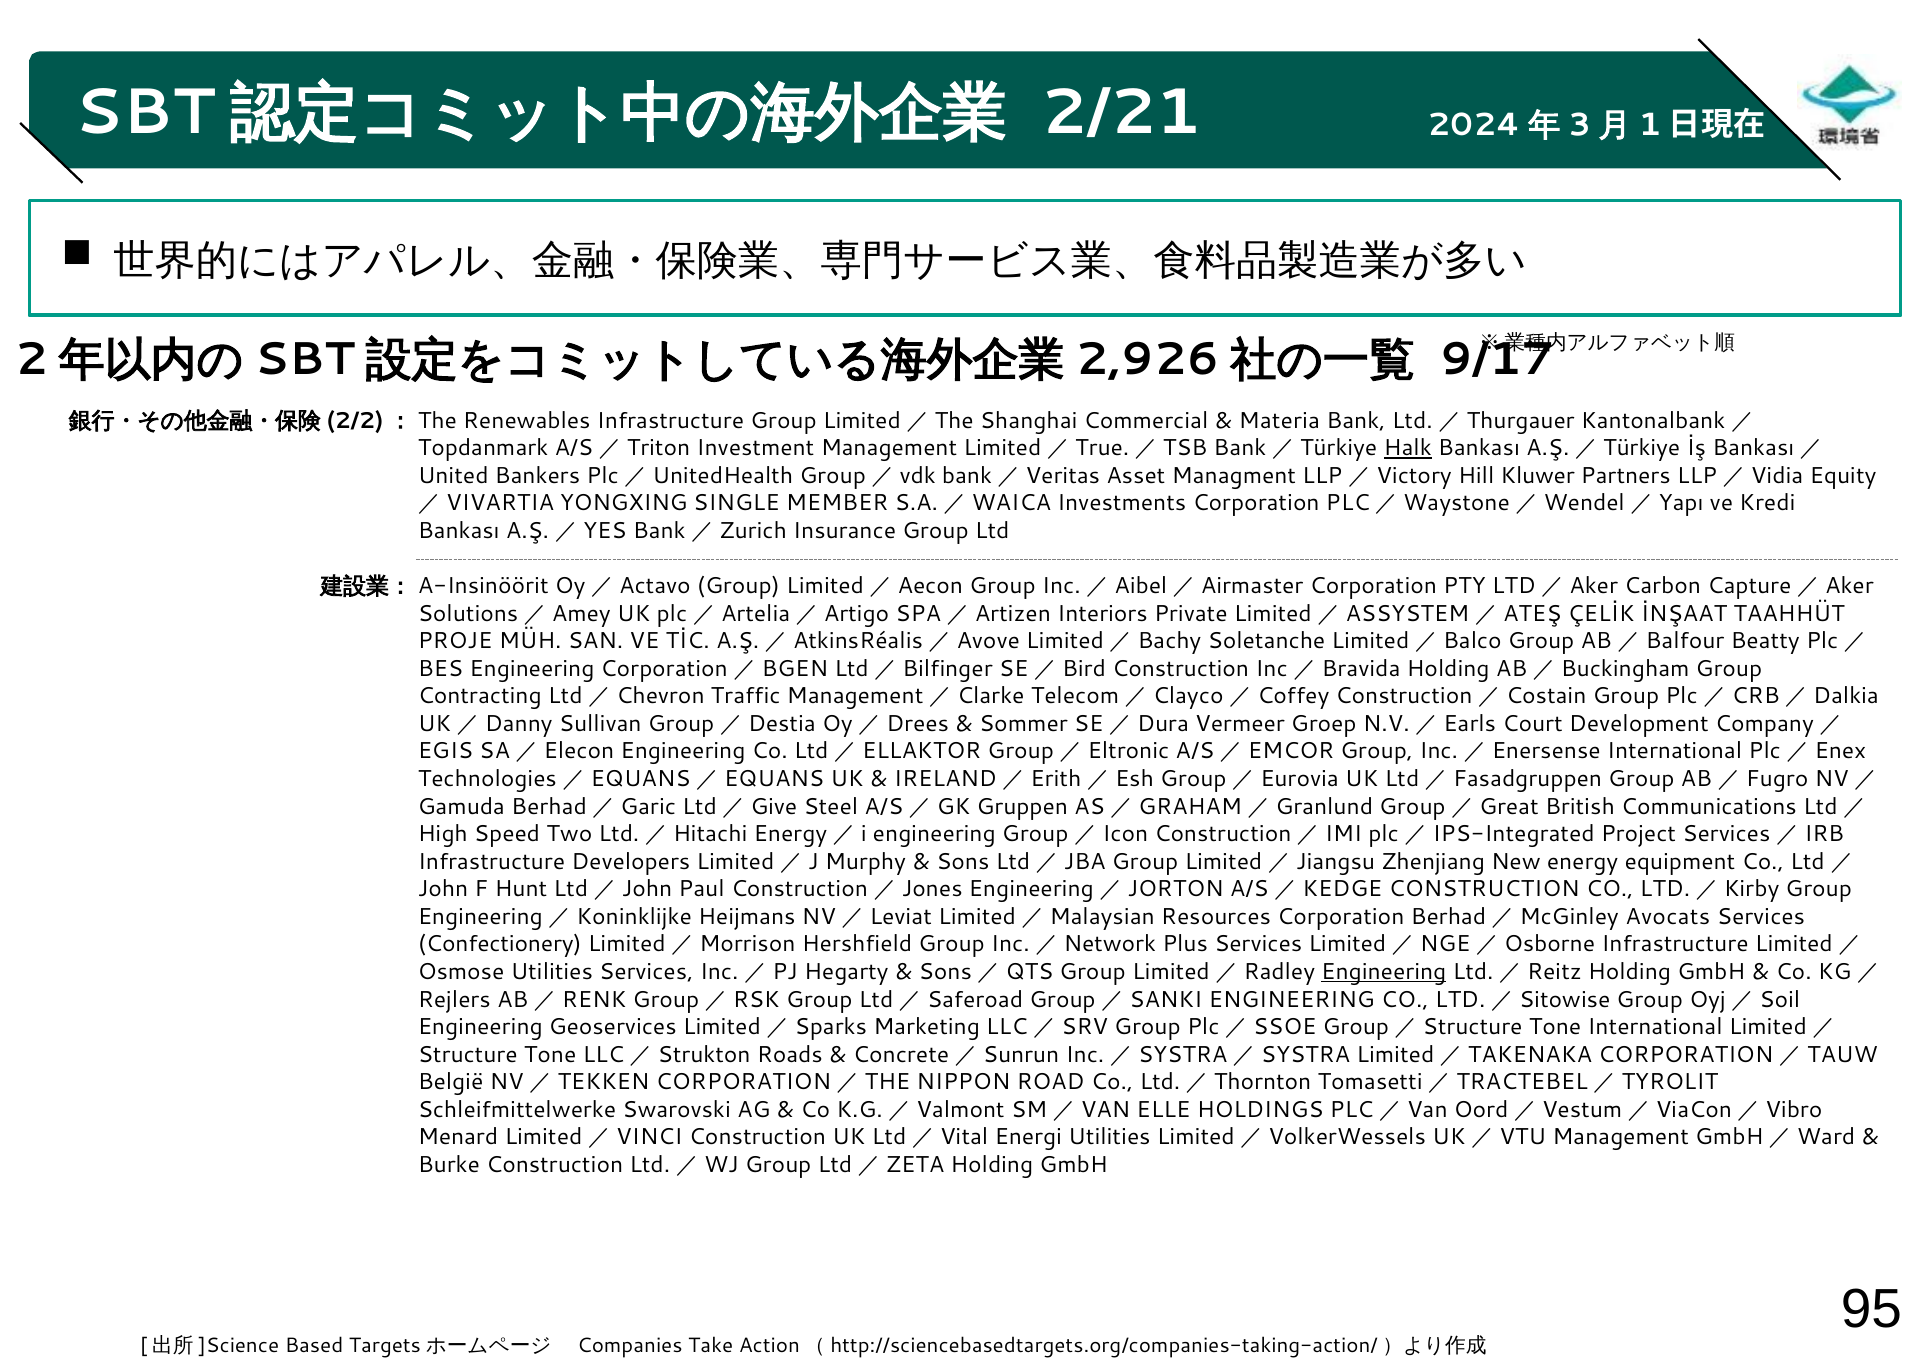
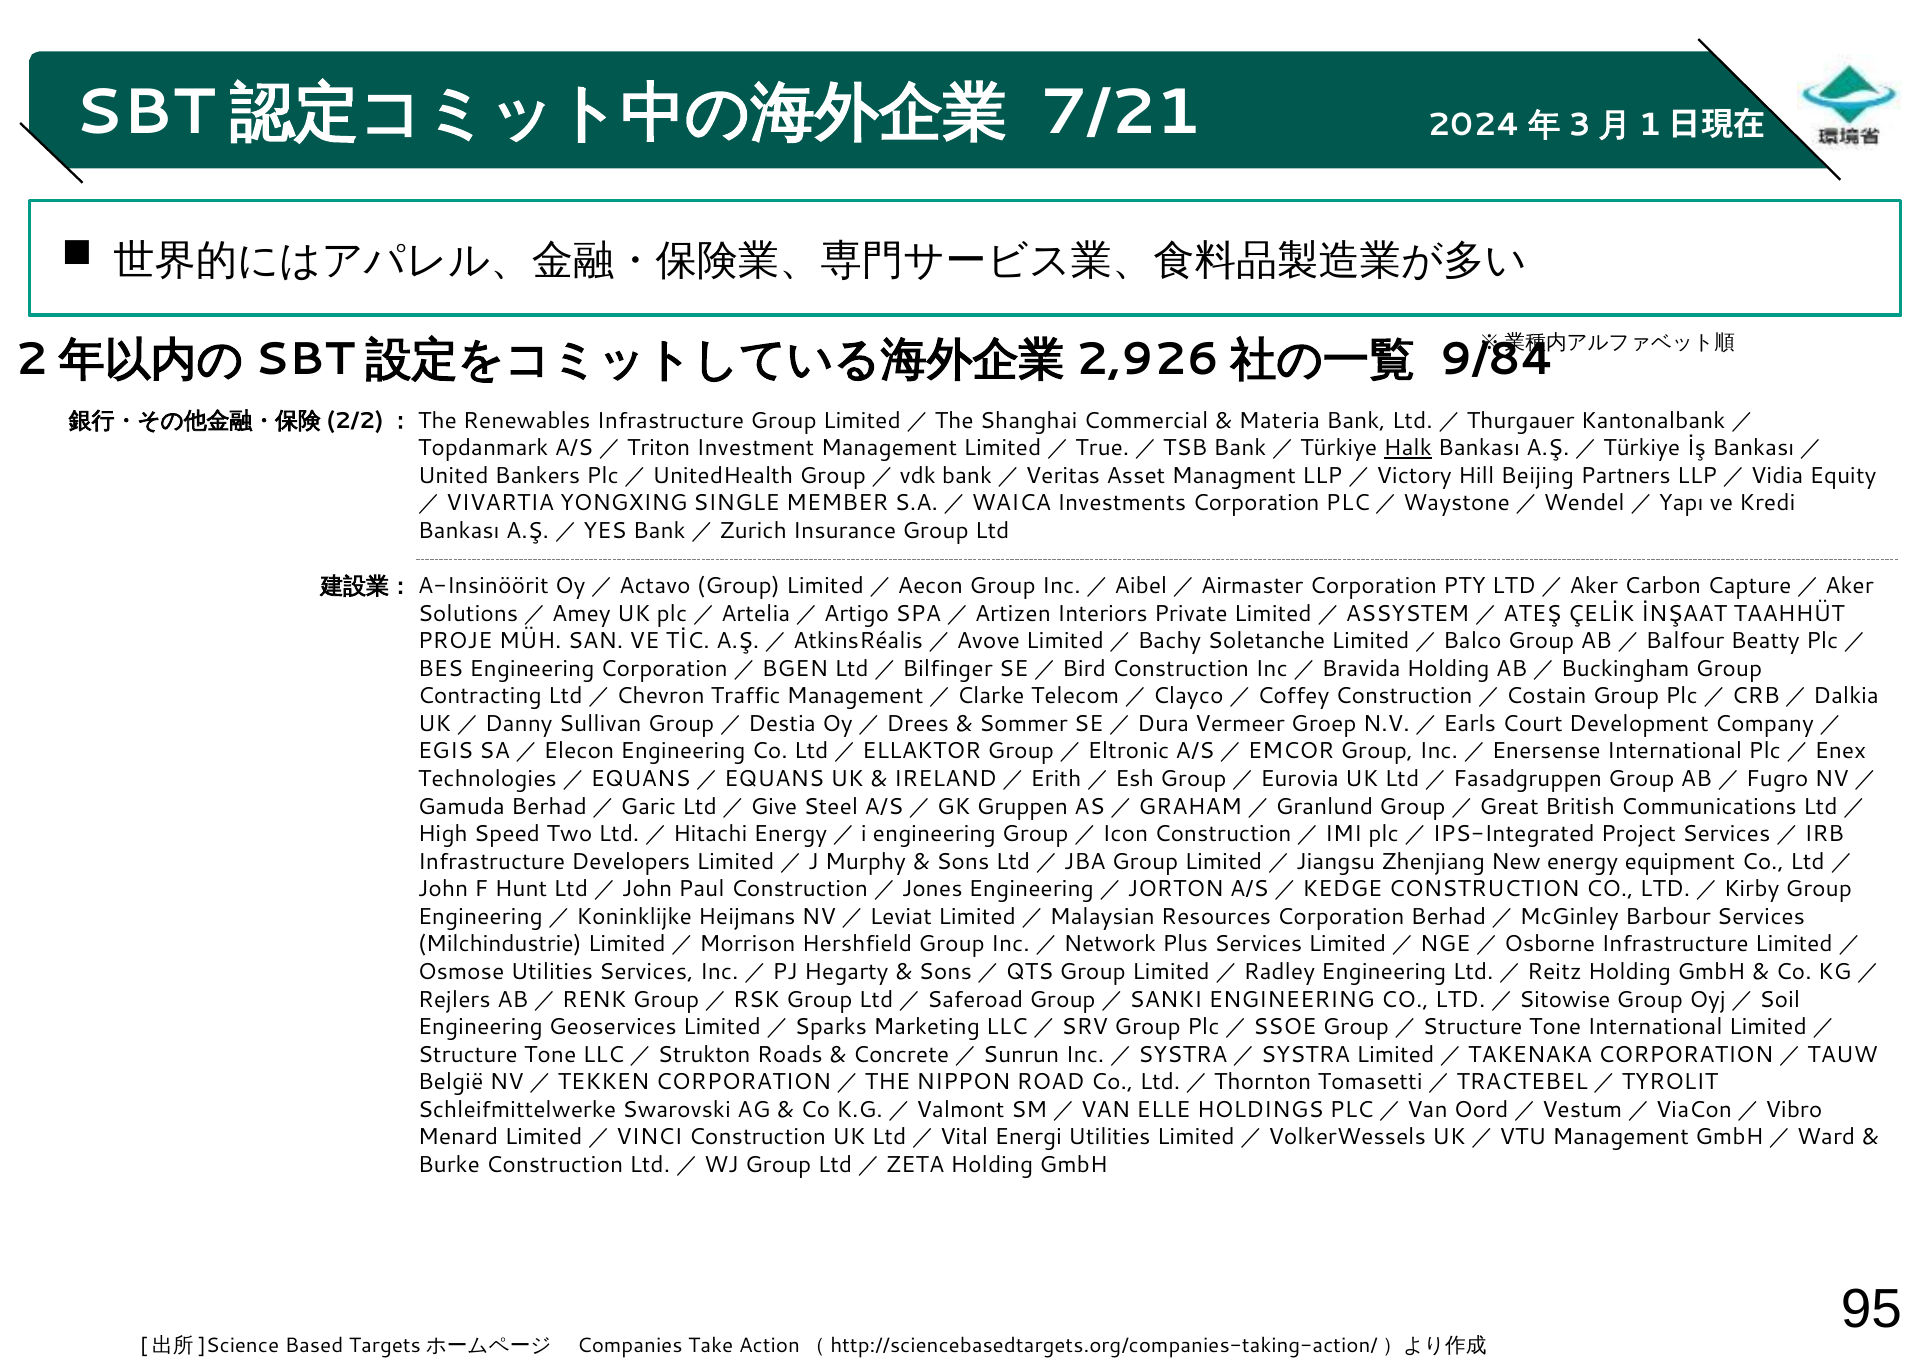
2/21: 2/21 -> 7/21 (1122, 113)
9/17: 9/17 -> 9/84 (1497, 360)
Kluwer: Kluwer -> Beijing (1537, 476)
Avocats: Avocats -> Barbour (1668, 917)
Confectionery: Confectionery -> Milchindustrie (500, 944)
Engineering underline: present -> none (1384, 972)
